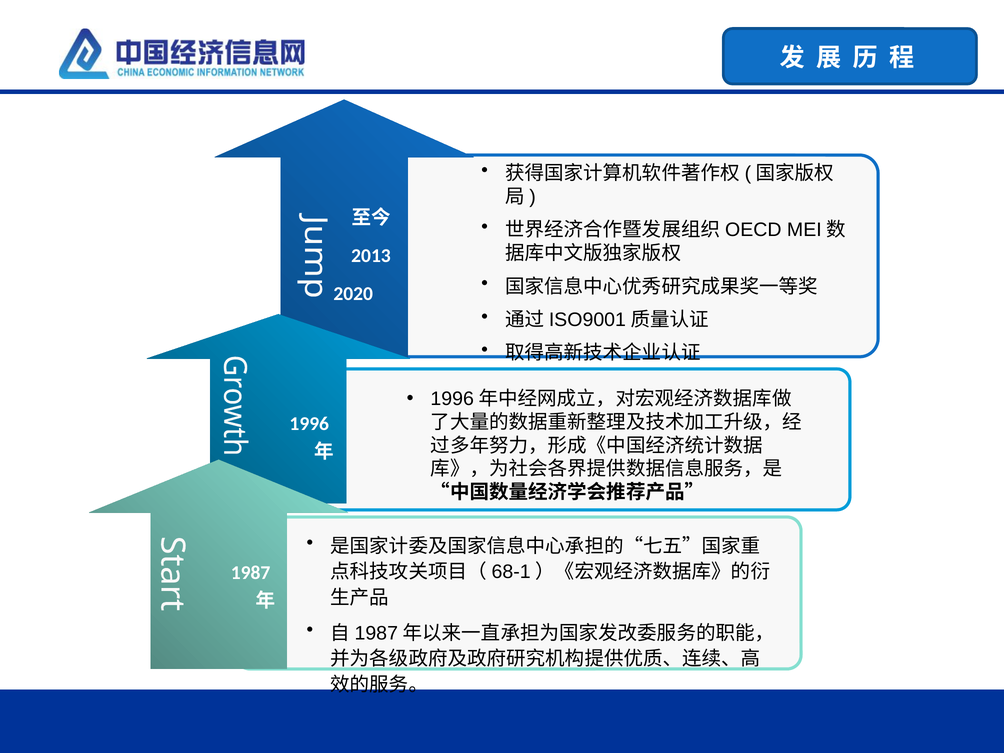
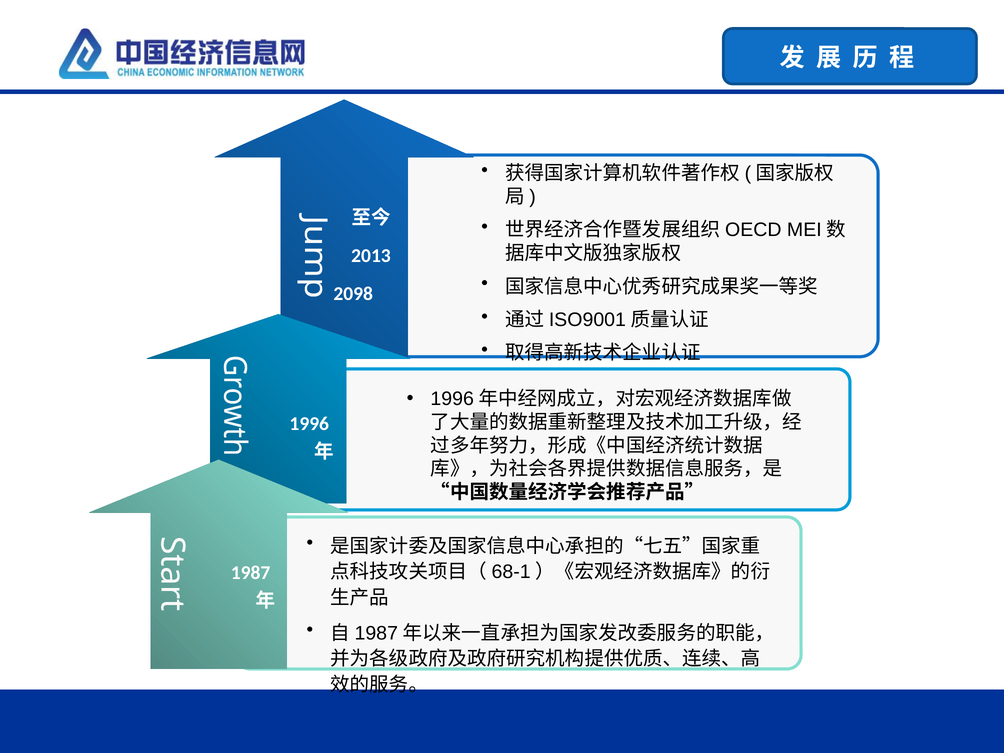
2020: 2020 -> 2098 (353, 294)
